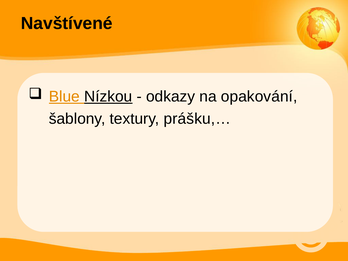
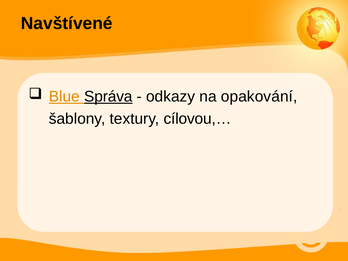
Nízkou: Nízkou -> Správa (108, 96)
prášku,…: prášku,… -> cílovou,… (197, 119)
